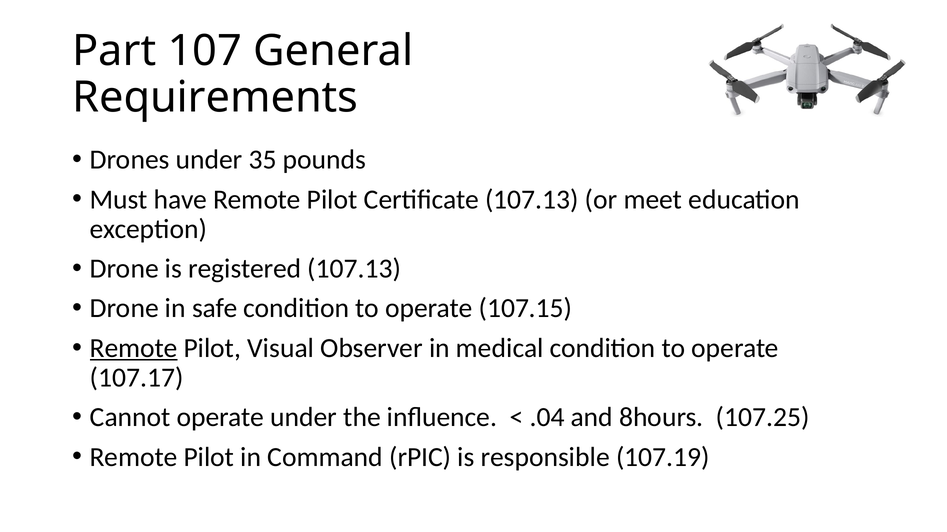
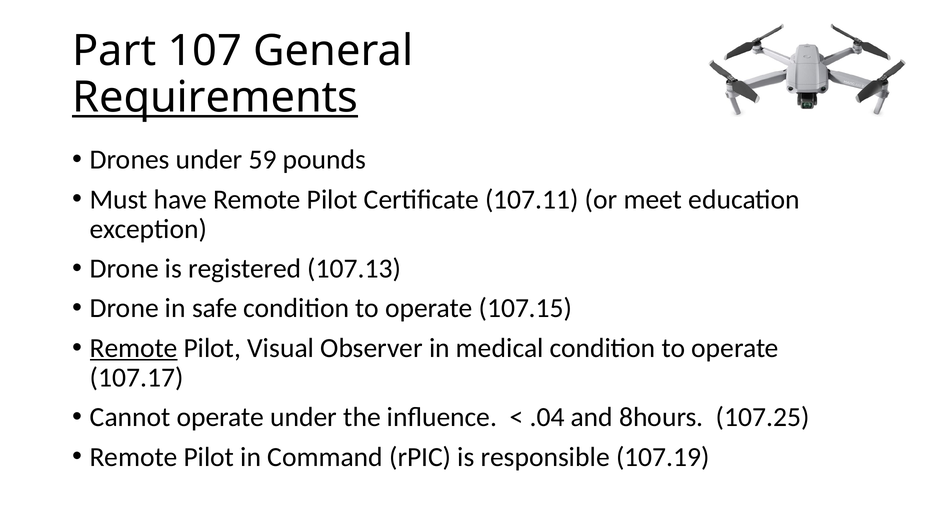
Requirements underline: none -> present (215, 98)
35: 35 -> 59 (263, 160)
Certificate 107.13: 107.13 -> 107.11 (532, 200)
